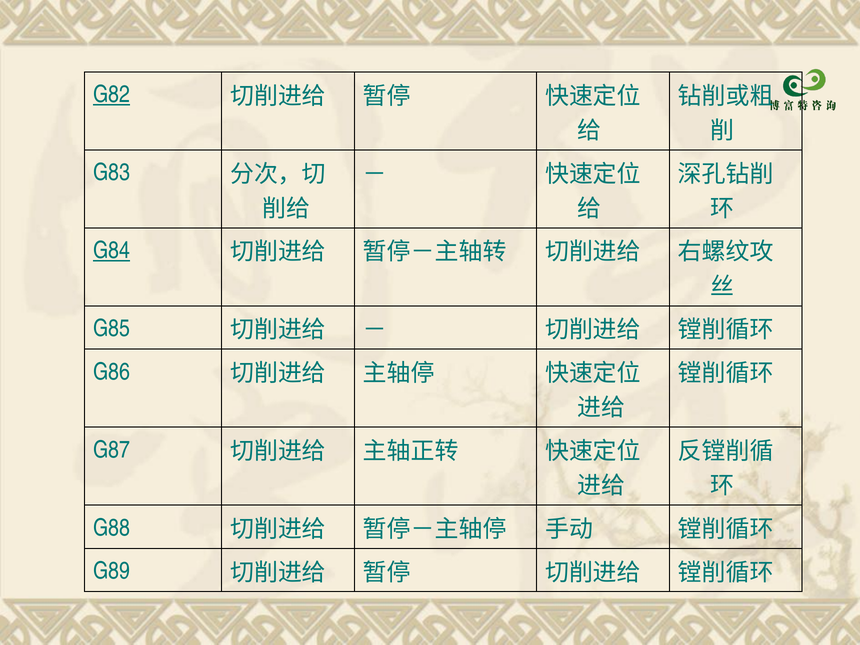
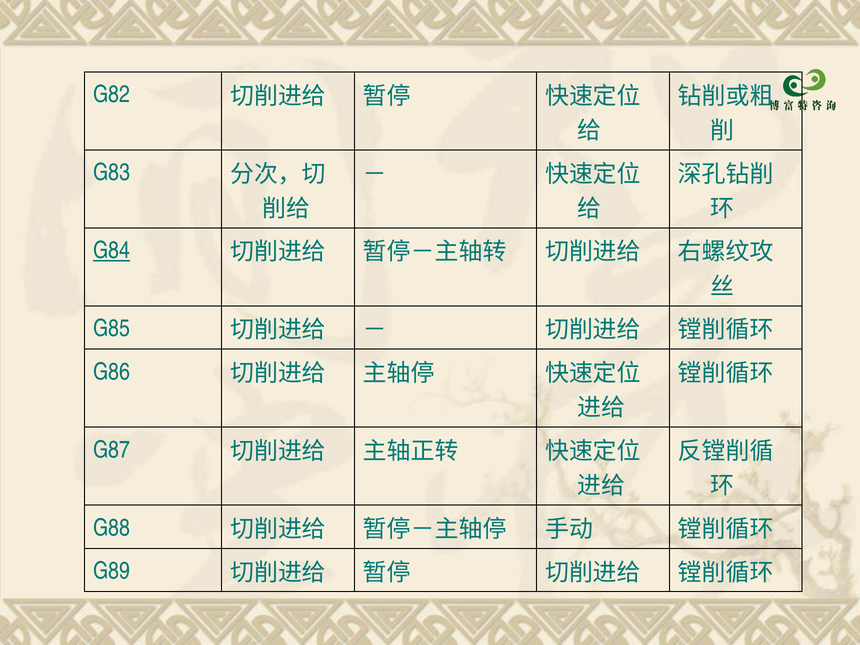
G82 underline: present -> none (112, 94)
